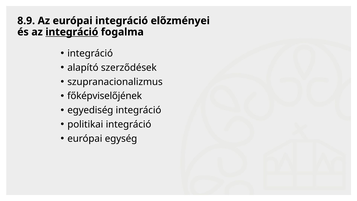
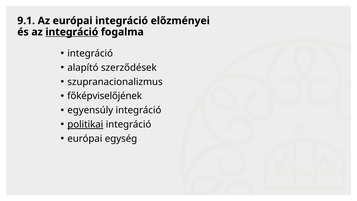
8.9: 8.9 -> 9.1 (26, 21)
egyediség: egyediség -> egyensúly (90, 110)
politikai underline: none -> present (85, 124)
